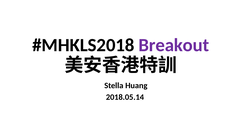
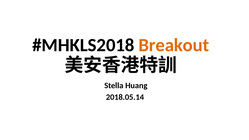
Breakout colour: purple -> orange (174, 45)
